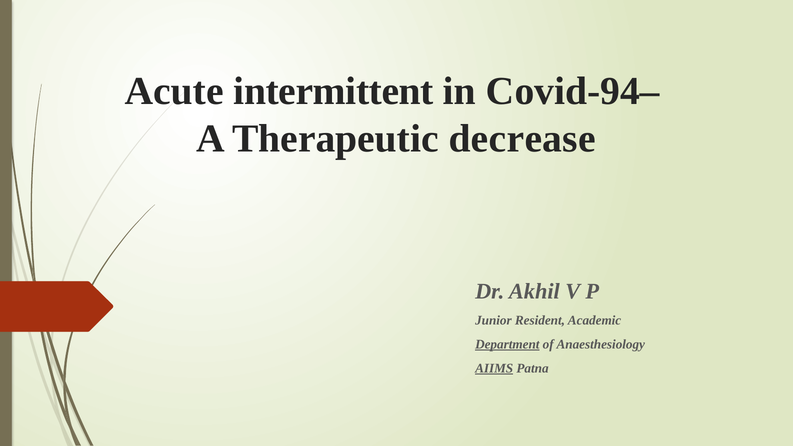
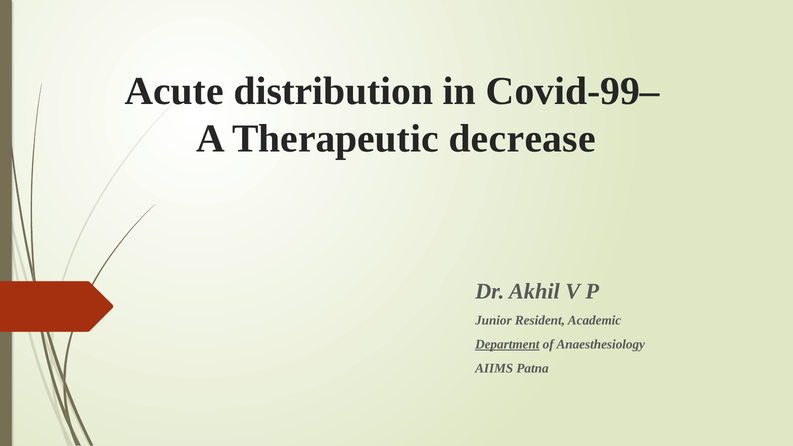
intermittent: intermittent -> distribution (333, 91)
Covid-94–: Covid-94– -> Covid-99– (573, 91)
AIIMS underline: present -> none (494, 368)
